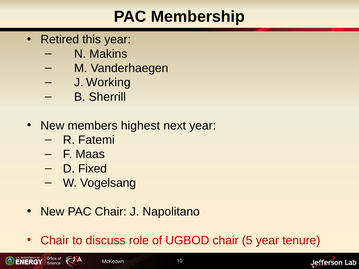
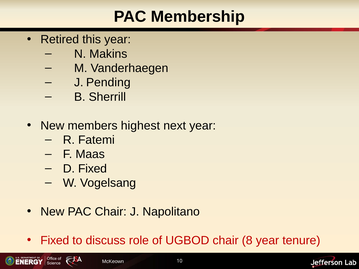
Working: Working -> Pending (108, 83)
Chair: Chair -> Fixed (55, 241)
5: 5 -> 8 (247, 241)
